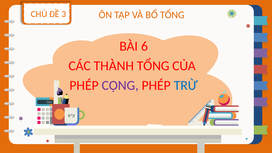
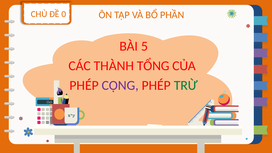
3: 3 -> 0 (64, 14)
BỔ TỔNG: TỔNG -> PHẦN (172, 15)
6: 6 -> 5 (144, 46)
TRỪ colour: blue -> green (186, 85)
